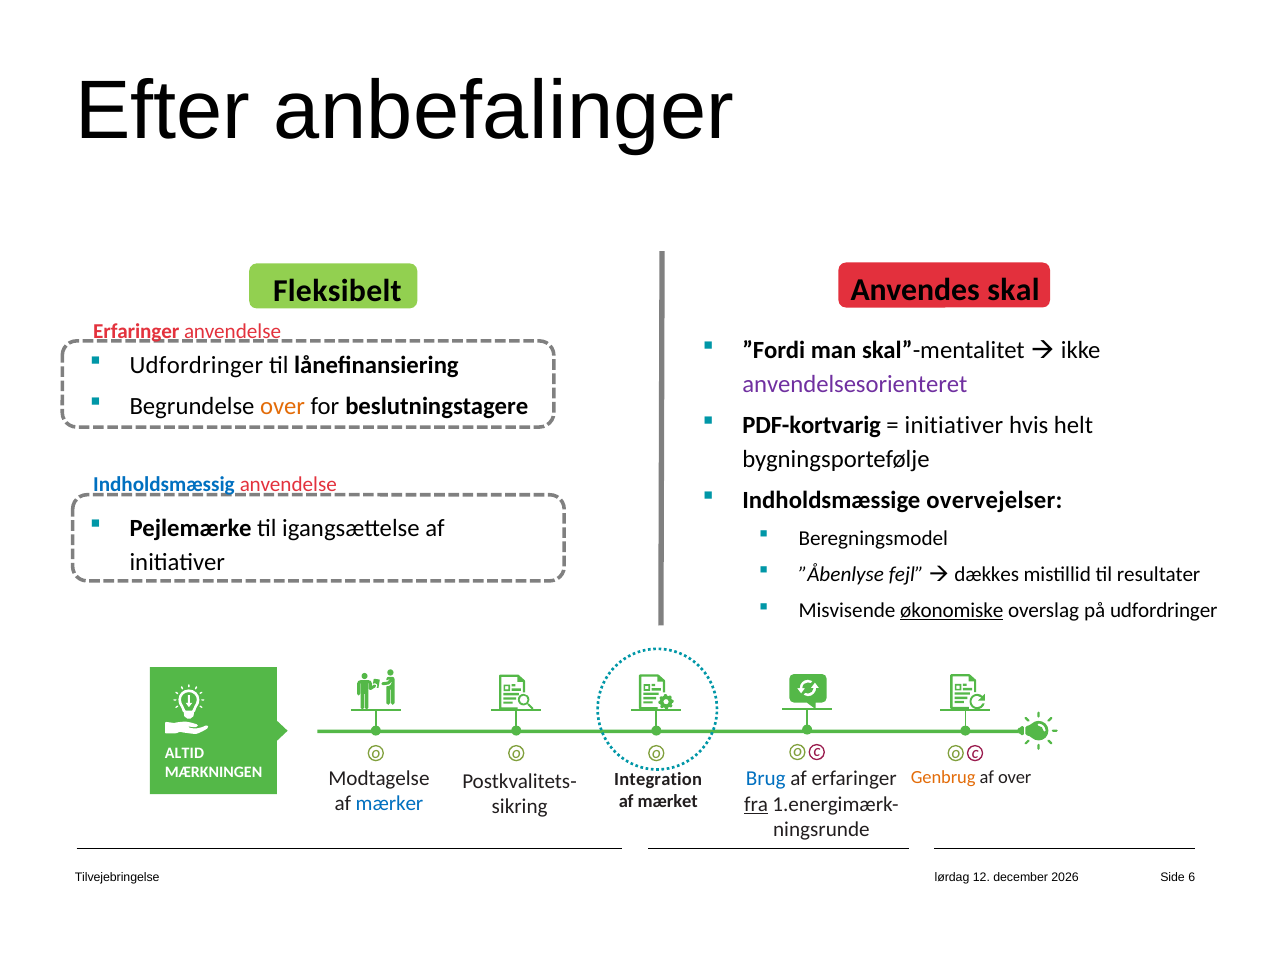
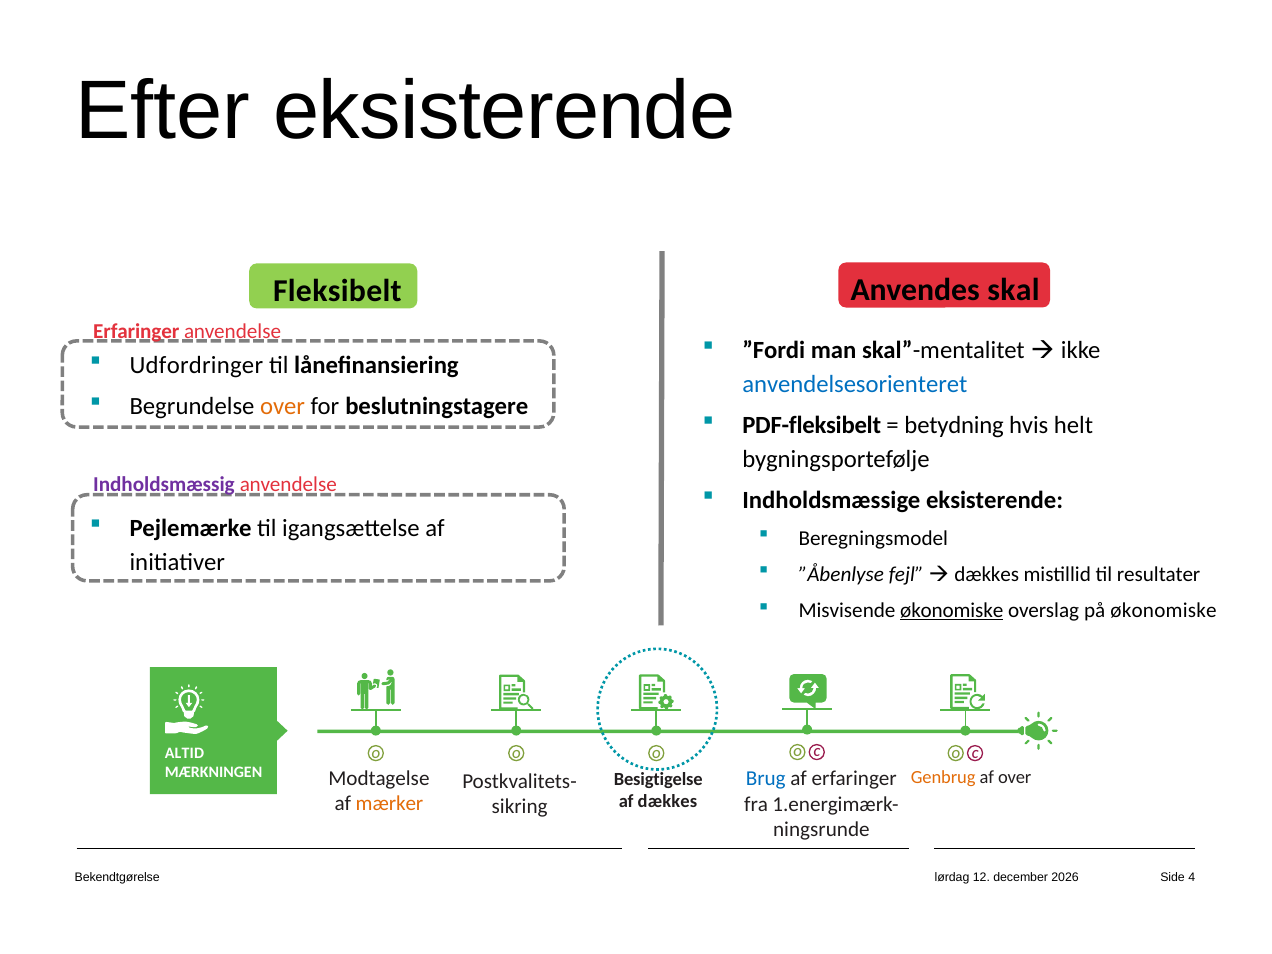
Efter anbefalinger: anbefalinger -> eksisterende (505, 111)
anvendelsesorienteret colour: purple -> blue (855, 385)
PDF-kortvarig: PDF-kortvarig -> PDF-fleksibelt (812, 426)
initiativer: initiativer -> betydning (954, 426)
Indholdsmæssig colour: blue -> purple (164, 484)
Indholdsmæssige overvejelser: overvejelser -> eksisterende (995, 500)
på udfordringer: udfordringer -> økonomiske (1164, 611)
Integration: Integration -> Besigtigelse (658, 780)
af mærket: mærket -> dækkes (668, 802)
mærker colour: blue -> orange (390, 804)
fra underline: present -> none (756, 804)
Tilvejebringelse: Tilvejebringelse -> Bekendtgørelse (117, 878)
6: 6 -> 4 (1192, 878)
